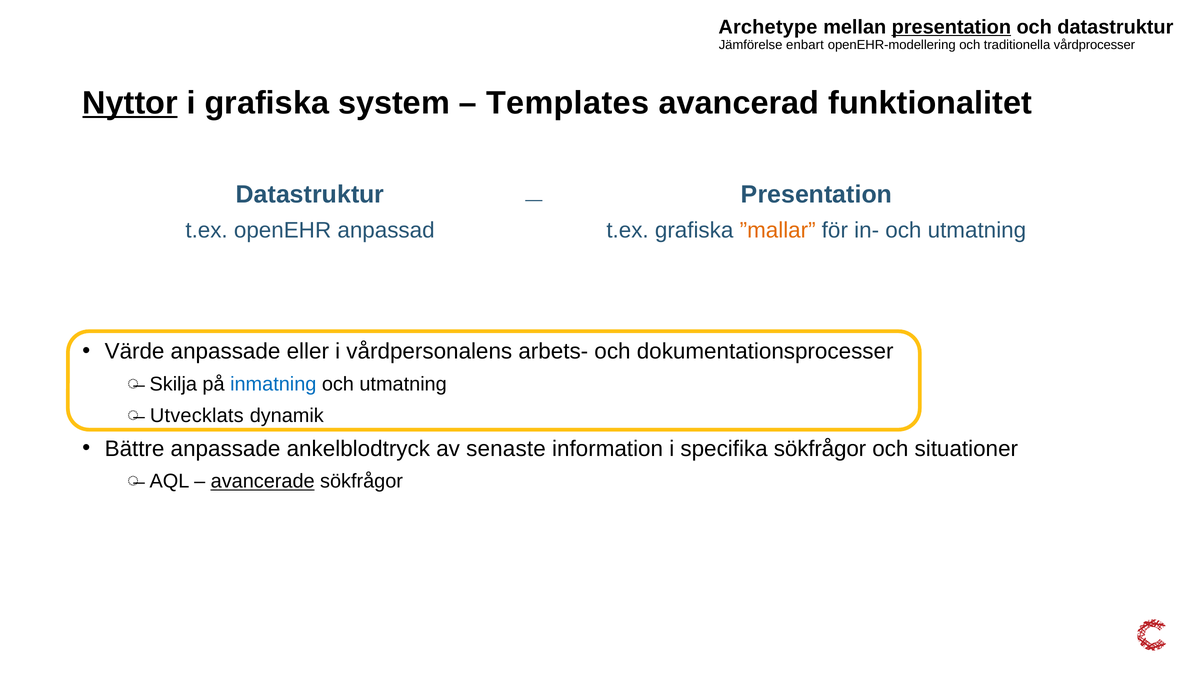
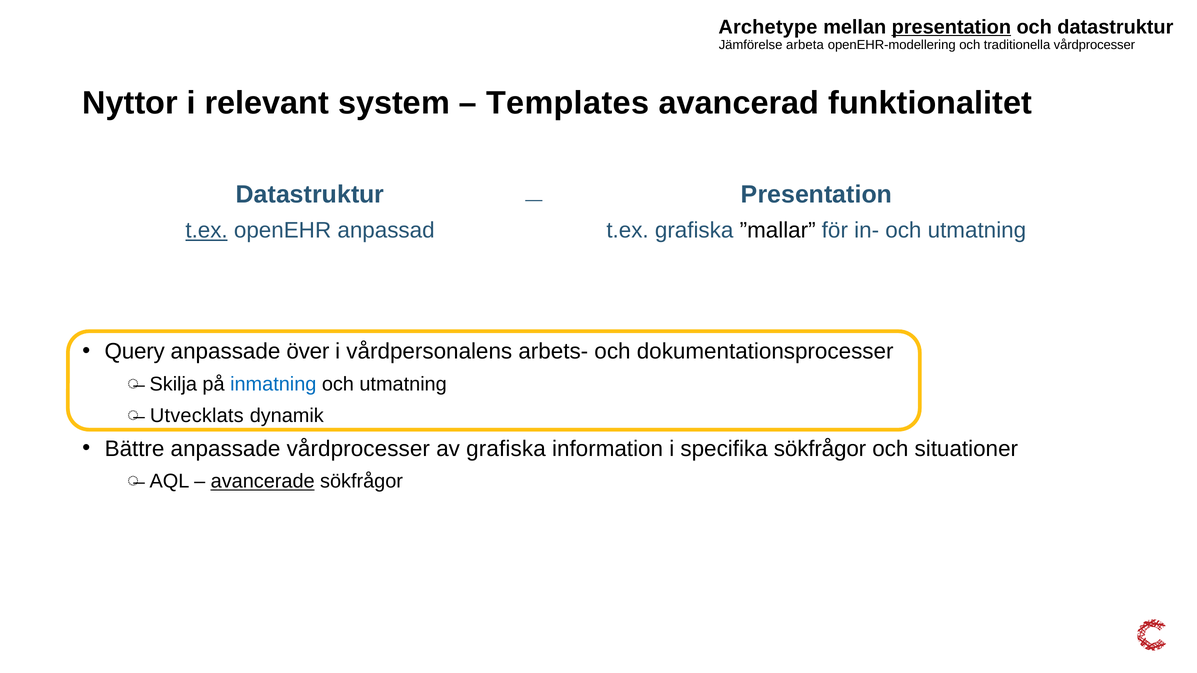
enbart: enbart -> arbeta (805, 45)
Nyttor underline: present -> none (130, 103)
i grafiska: grafiska -> relevant (267, 103)
t.ex underline: none -> present (207, 231)
”mallar colour: orange -> black (778, 231)
Värde: Värde -> Query (135, 352)
eller: eller -> över (308, 352)
anpassade ankelblodtryck: ankelblodtryck -> vårdprocesser (358, 449)
av senaste: senaste -> grafiska (506, 449)
